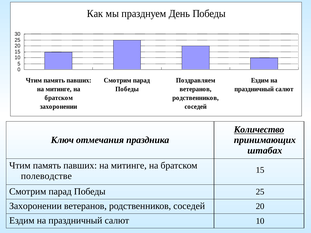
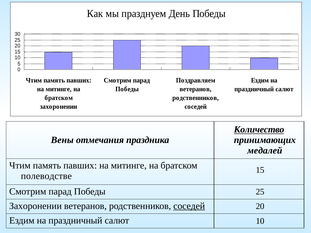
Ключ: Ключ -> Вены (62, 140)
штабах: штабах -> медалей (265, 151)
соседей underline: none -> present (189, 206)
